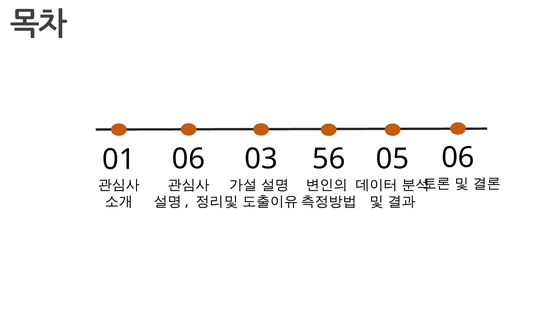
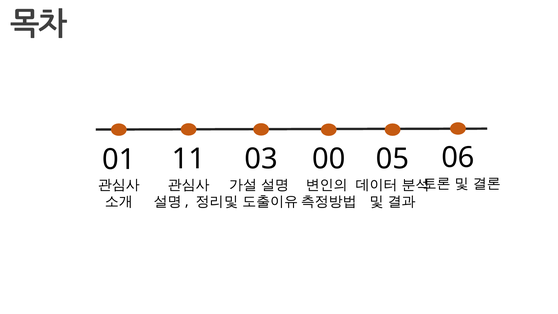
01 06: 06 -> 11 (189, 159)
56: 56 -> 00 (329, 159)
